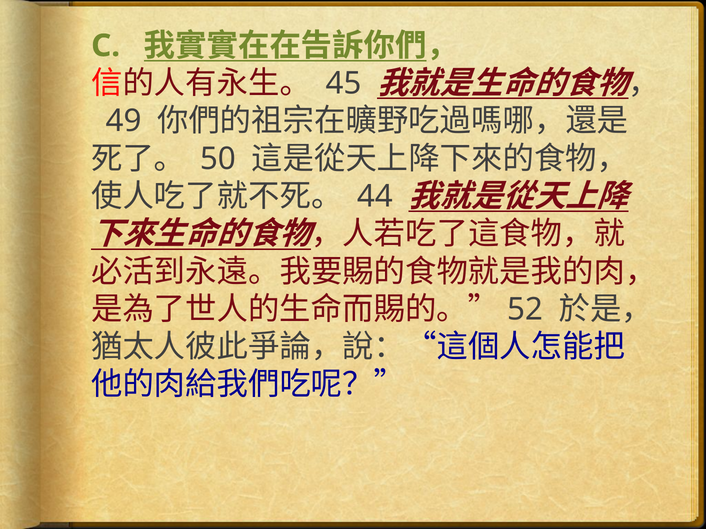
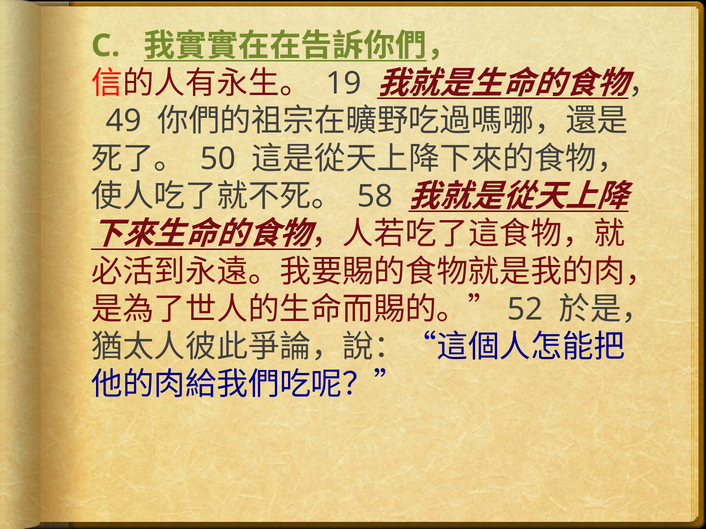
45: 45 -> 19 (343, 83)
44: 44 -> 58 (375, 197)
